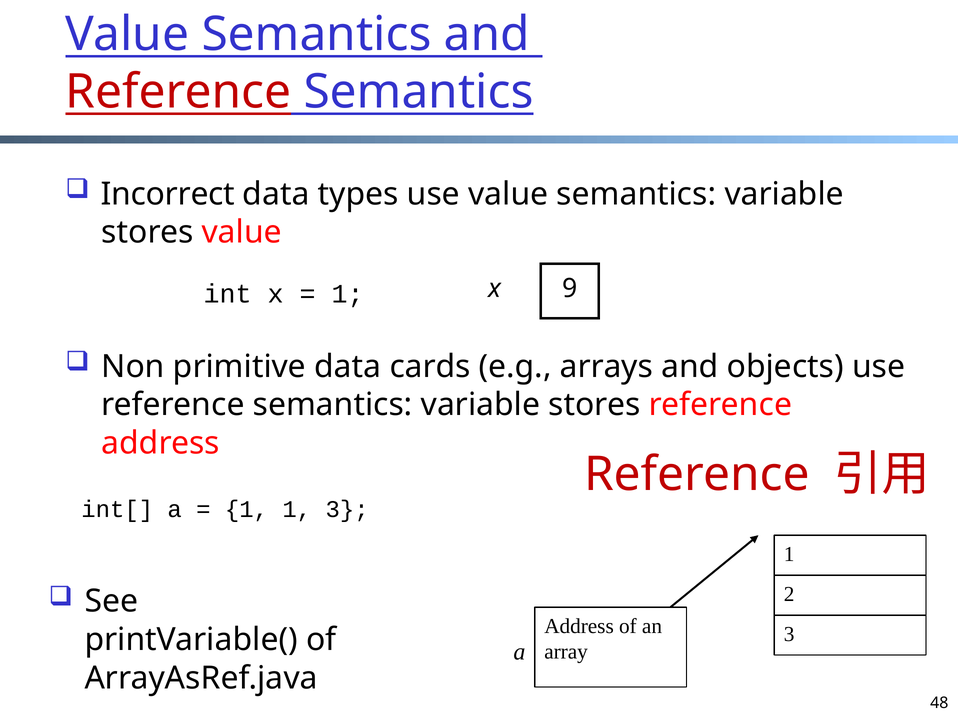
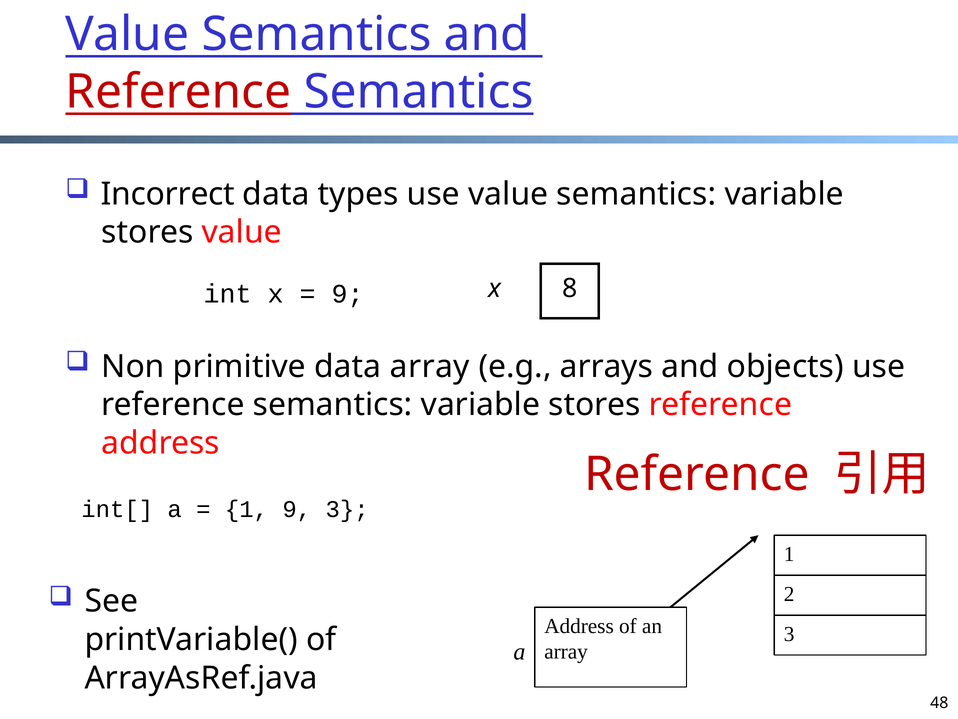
9: 9 -> 8 (570, 288)
1: 1 -> 9 (348, 294)
data cards: cards -> array (430, 366)
1 1: 1 -> 9 (297, 509)
